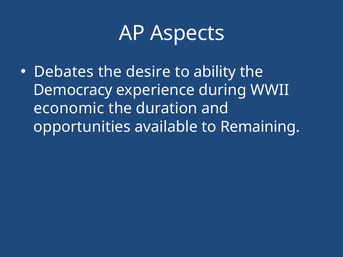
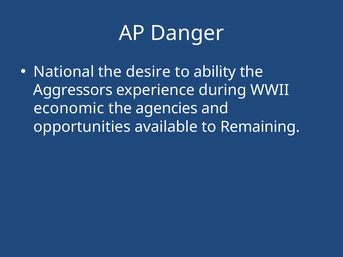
Aspects: Aspects -> Danger (187, 33)
Debates: Debates -> National (64, 72)
Democracy: Democracy -> Aggressors (73, 90)
duration: duration -> agencies (167, 109)
